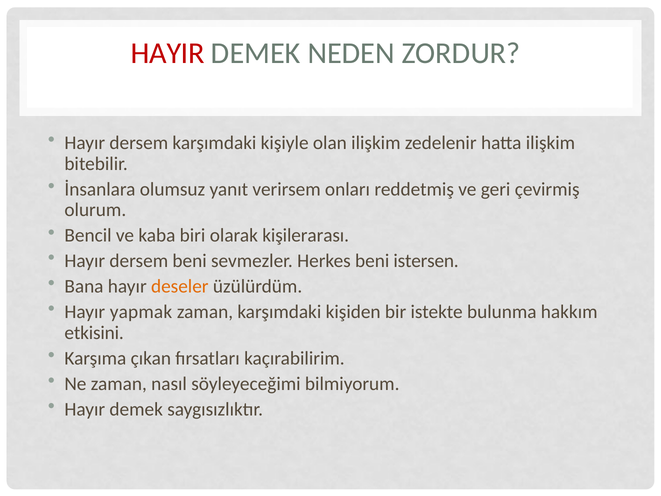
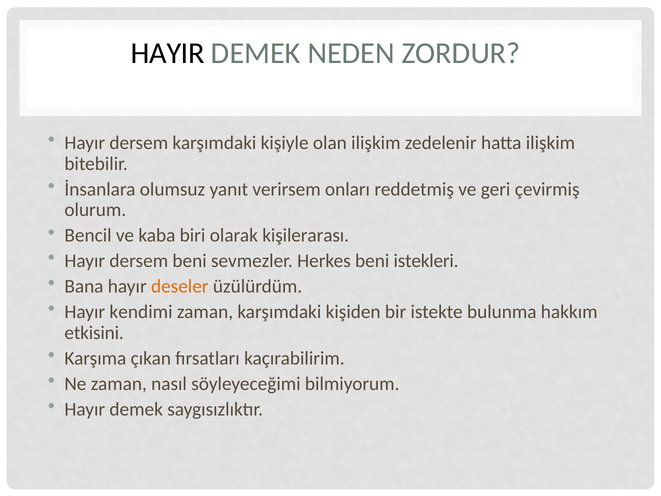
HAYIR colour: red -> black (168, 53)
istersen: istersen -> istekleri (426, 261)
yapmak: yapmak -> kendimi (141, 312)
